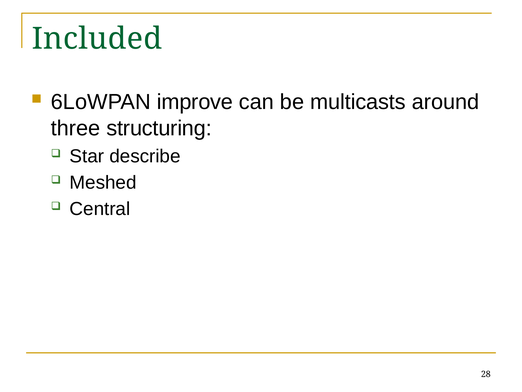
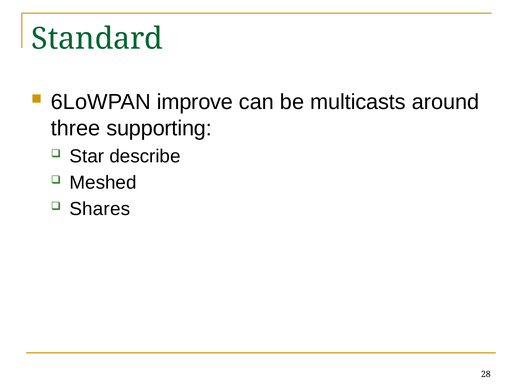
Included: Included -> Standard (97, 39)
structuring: structuring -> supporting (159, 128)
Central: Central -> Shares (100, 209)
